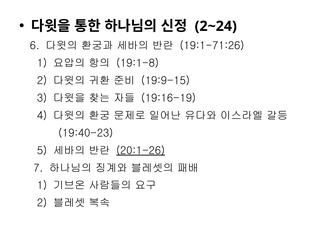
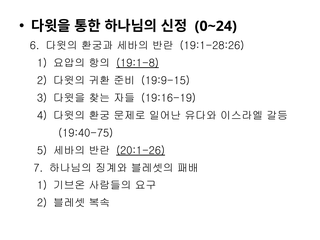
2~24: 2~24 -> 0~24 (216, 26)
19:1-71:26: 19:1-71:26 -> 19:1-28:26 (212, 46)
19:1-8 underline: none -> present (138, 63)
19:40-23: 19:40-23 -> 19:40-75 (86, 133)
